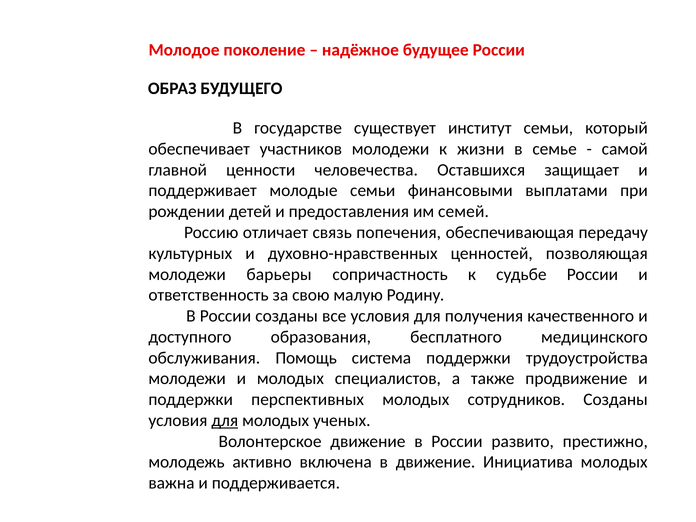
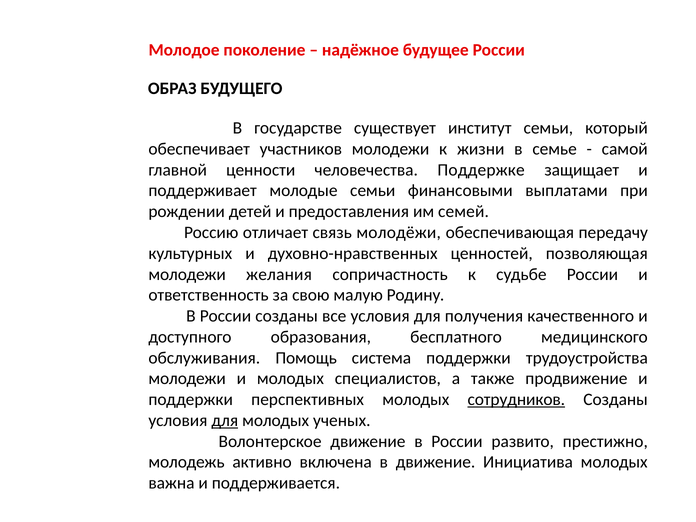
Оставшихся: Оставшихся -> Поддержке (481, 170)
попечения: попечения -> молодёжи (399, 233)
барьеры: барьеры -> желания (279, 274)
сотрудников underline: none -> present (516, 400)
